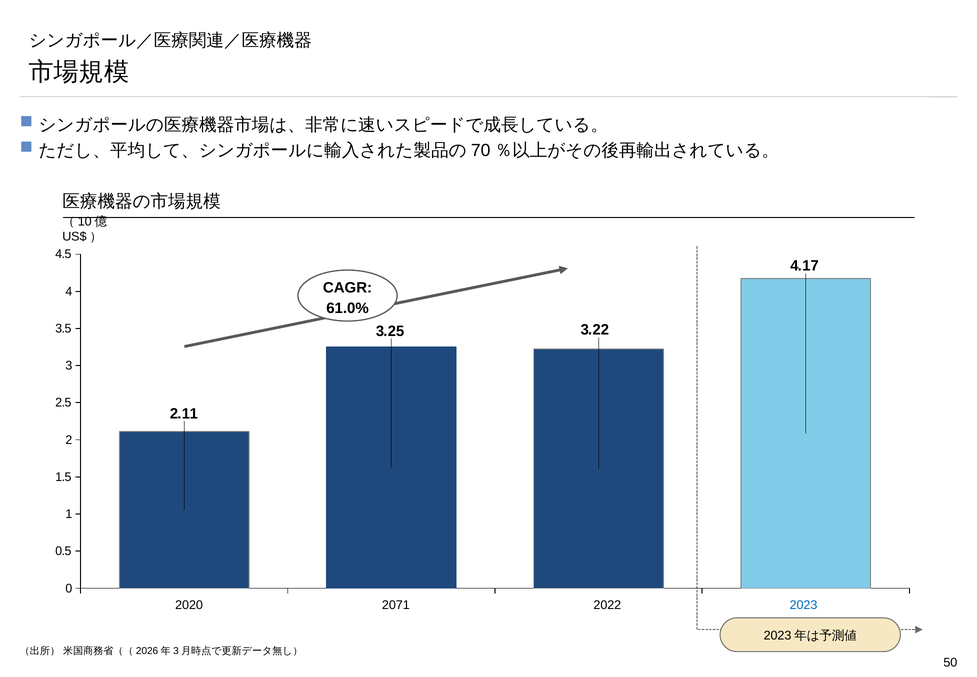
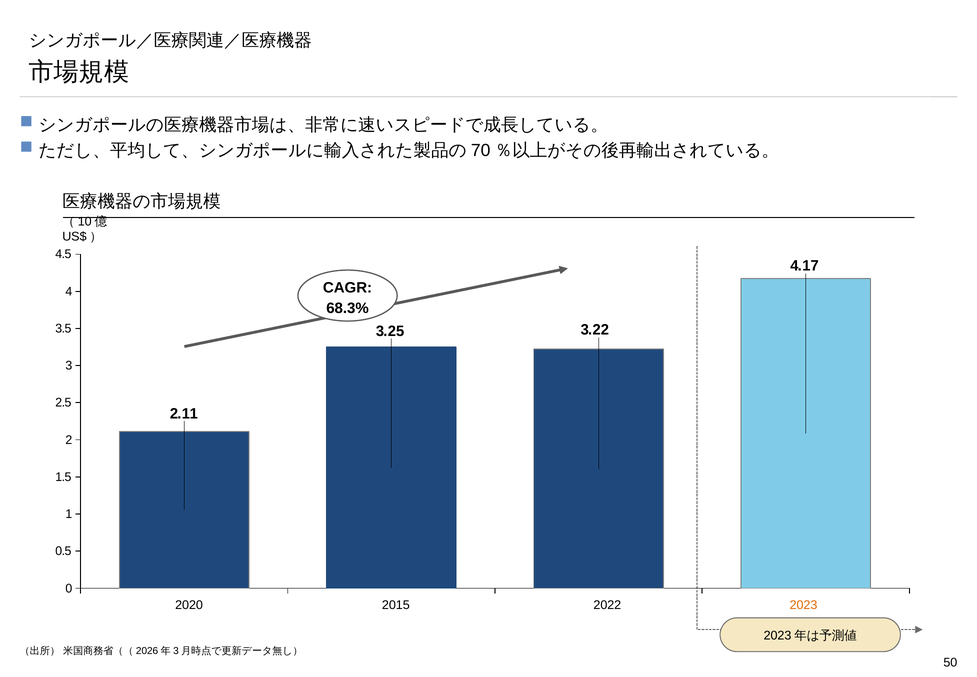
61.0%: 61.0% -> 68.3% (347, 308)
2071: 2071 -> 2015 (396, 605)
2023 colour: blue -> orange (804, 605)
